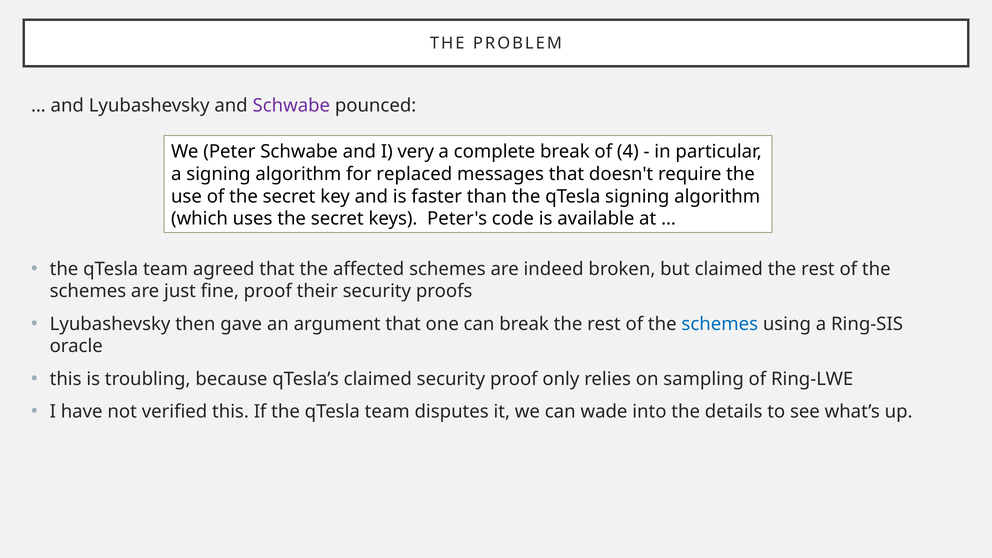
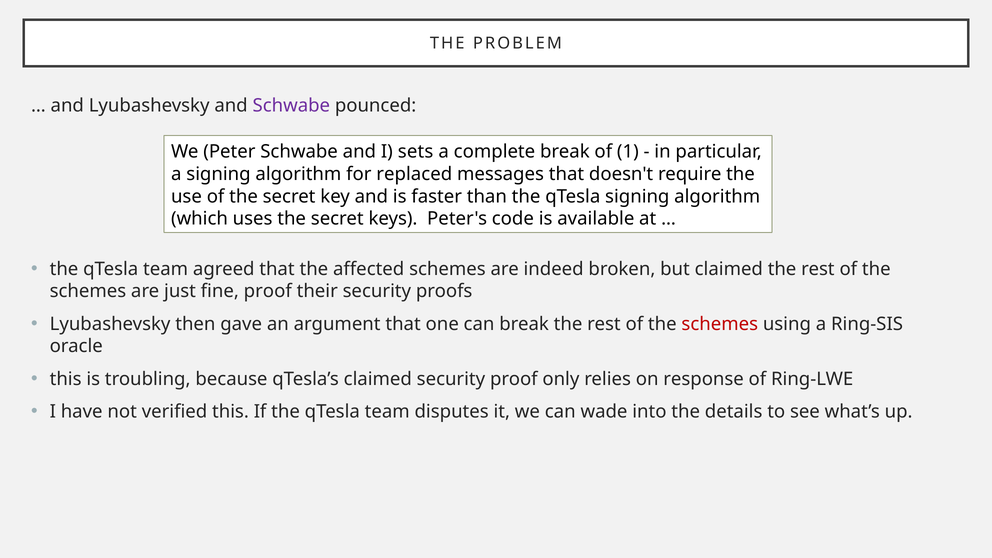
very: very -> sets (416, 152)
4: 4 -> 1 (628, 152)
schemes colour: blue -> red (720, 324)
sampling: sampling -> response (704, 379)
